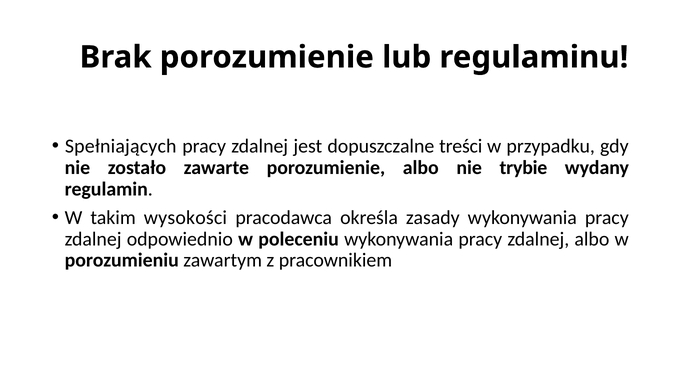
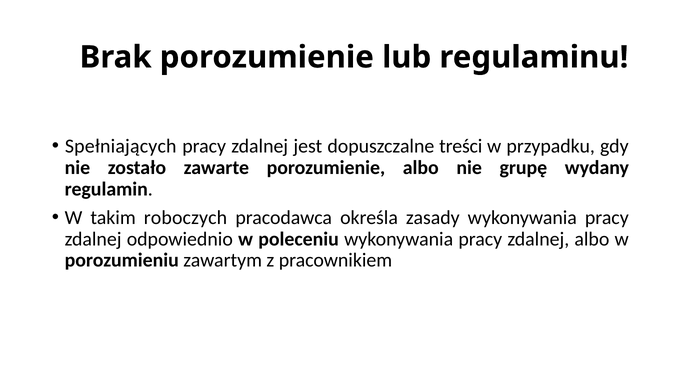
trybie: trybie -> grupę (523, 168)
wysokości: wysokości -> roboczych (185, 218)
